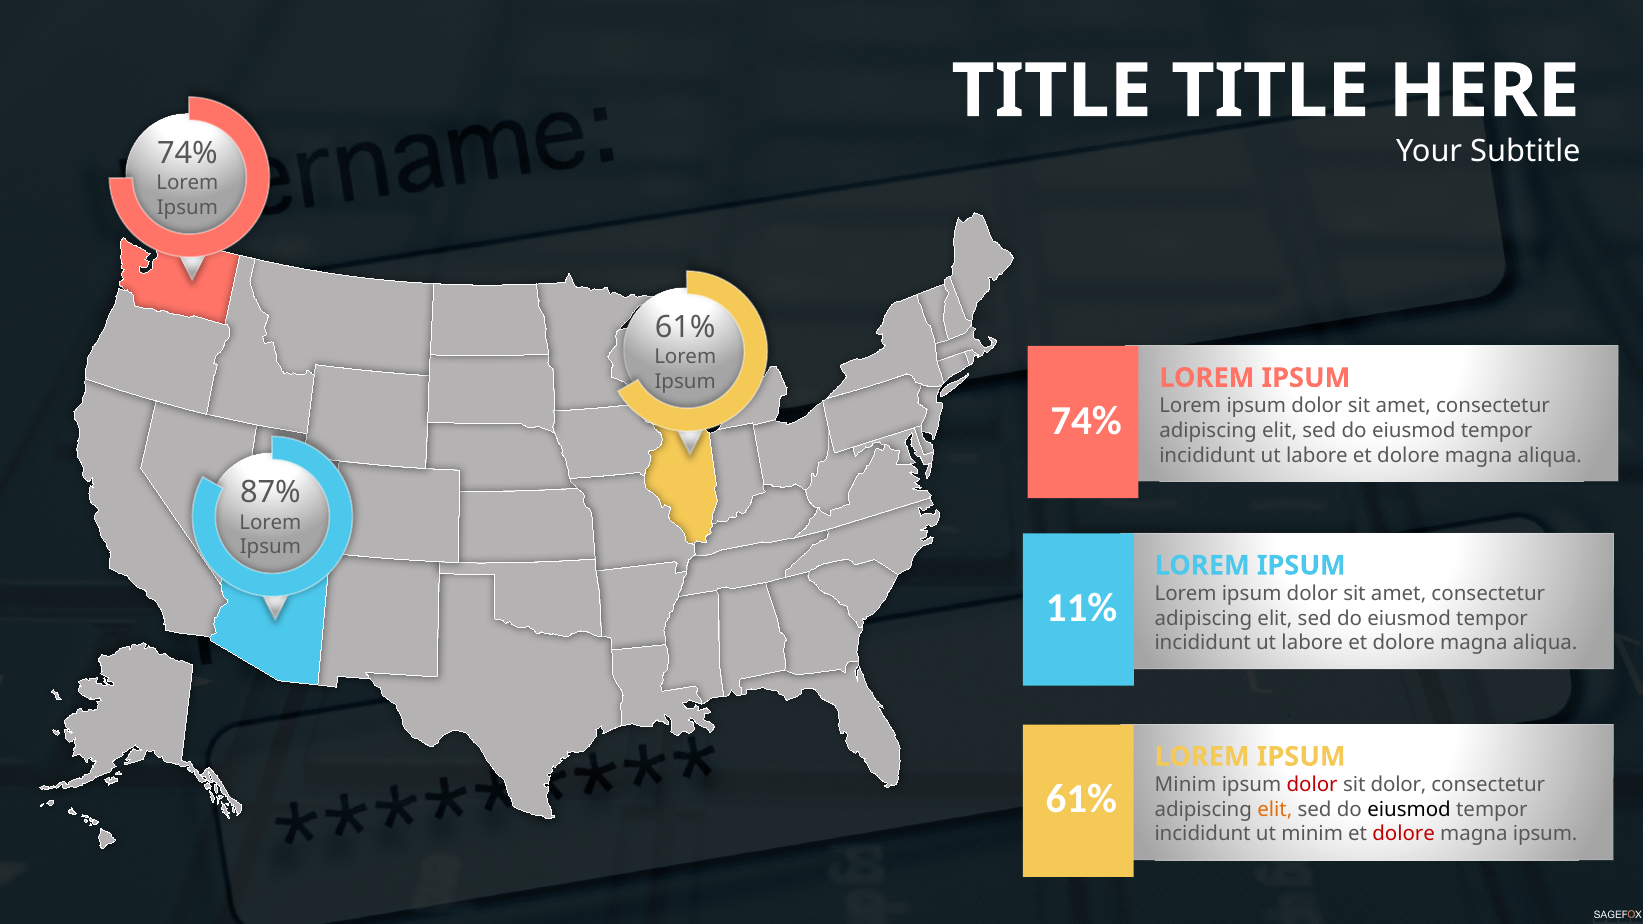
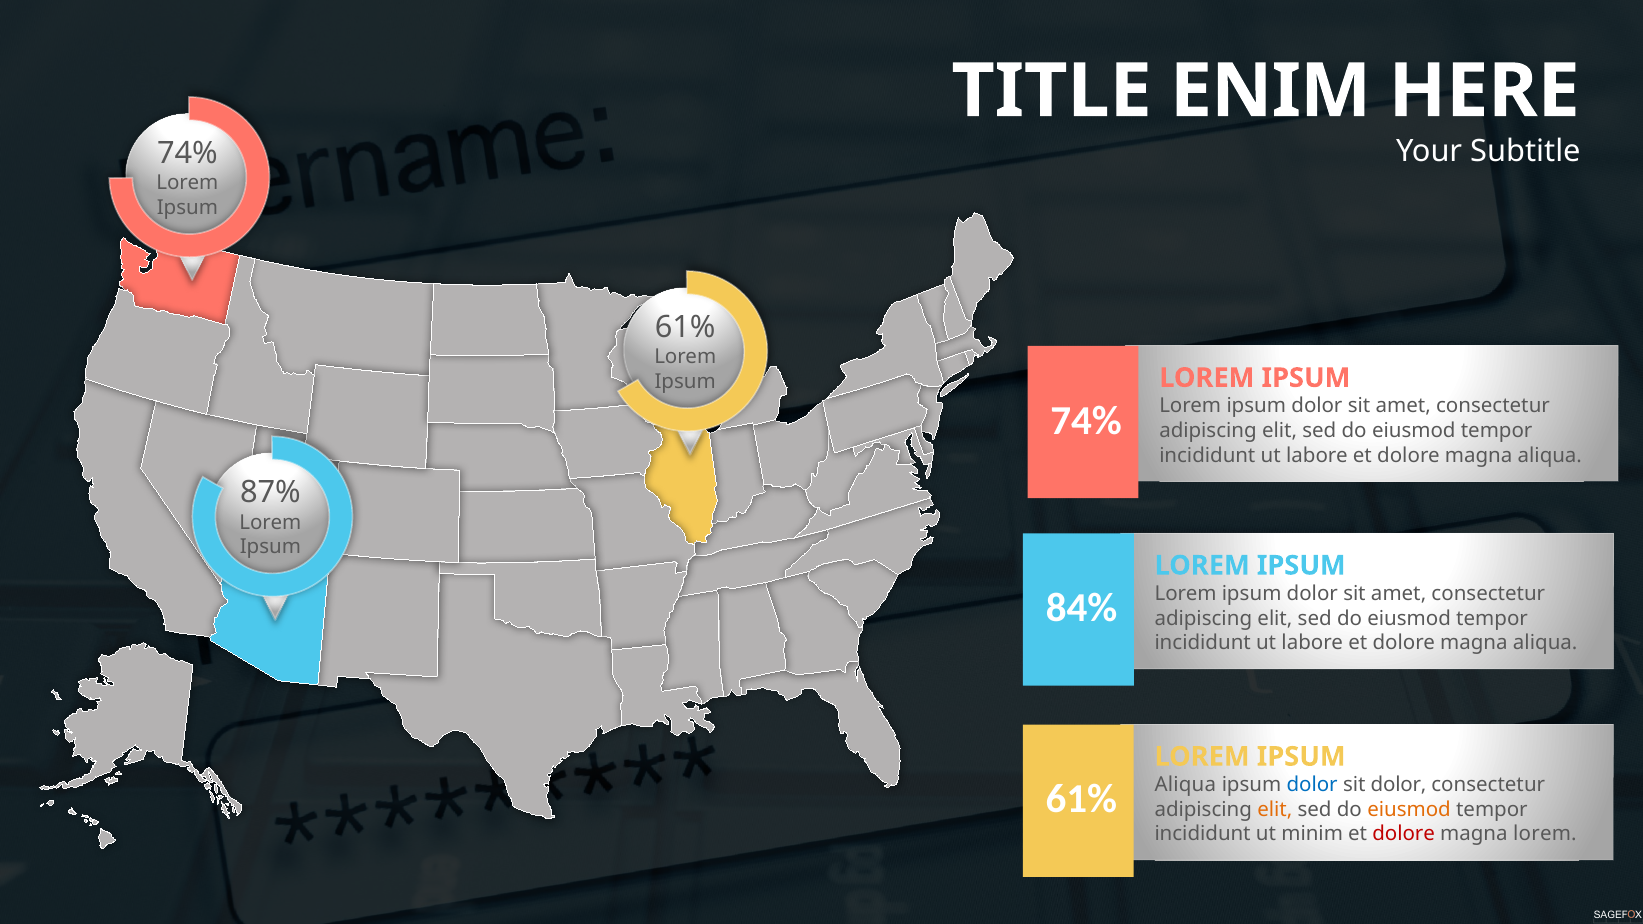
TITLE TITLE: TITLE -> ENIM (1270, 91)
11%: 11% -> 84% (1081, 608)
Minim: Minim -> Aliqua (1185, 785)
dolor colour: red -> blue (1312, 785)
eiusmod colour: black -> orange (1409, 810)
magna ipsum: ipsum -> lorem (1545, 834)
